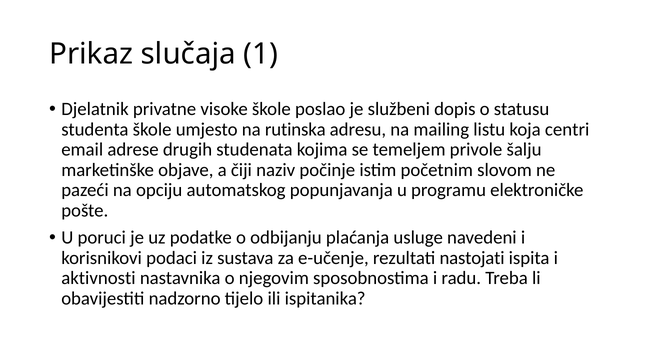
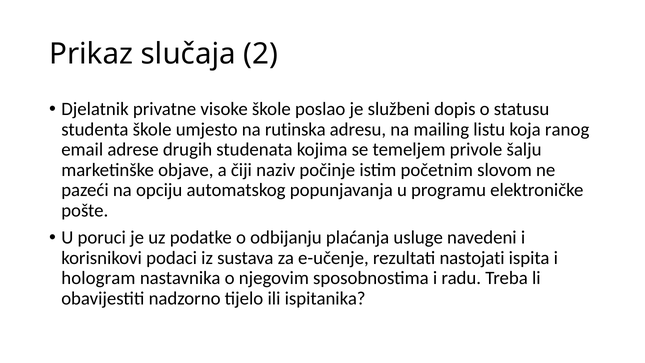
1: 1 -> 2 (261, 54)
centri: centri -> ranog (567, 129)
aktivnosti: aktivnosti -> hologram (98, 278)
